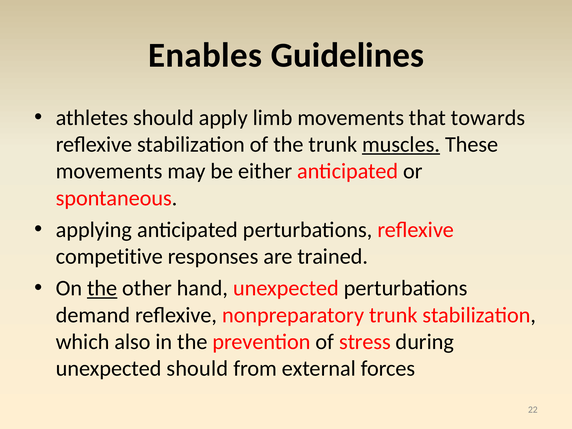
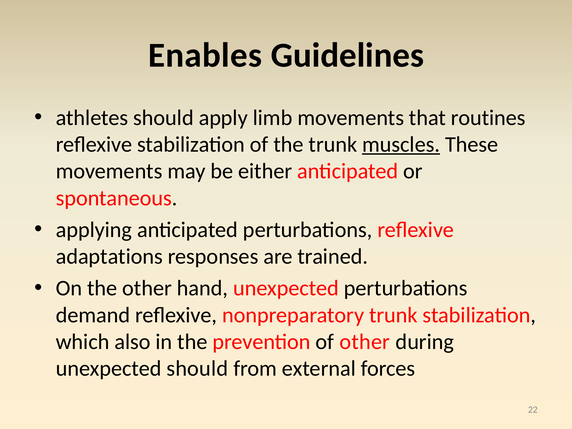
towards: towards -> routines (488, 118)
competitive: competitive -> adaptations (109, 256)
the underline: present -> none (102, 288)
of stress: stress -> other (365, 342)
